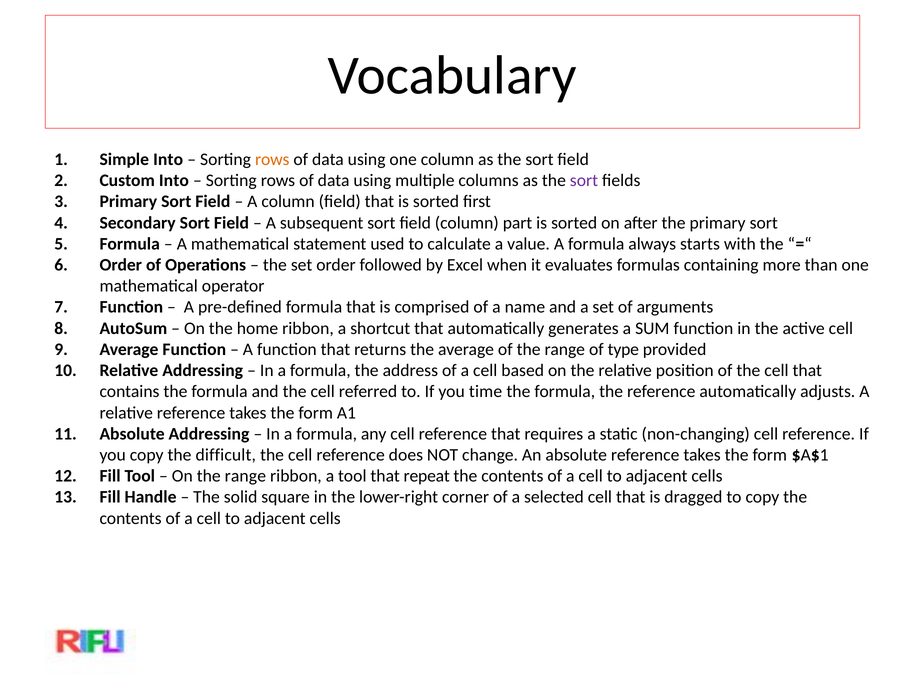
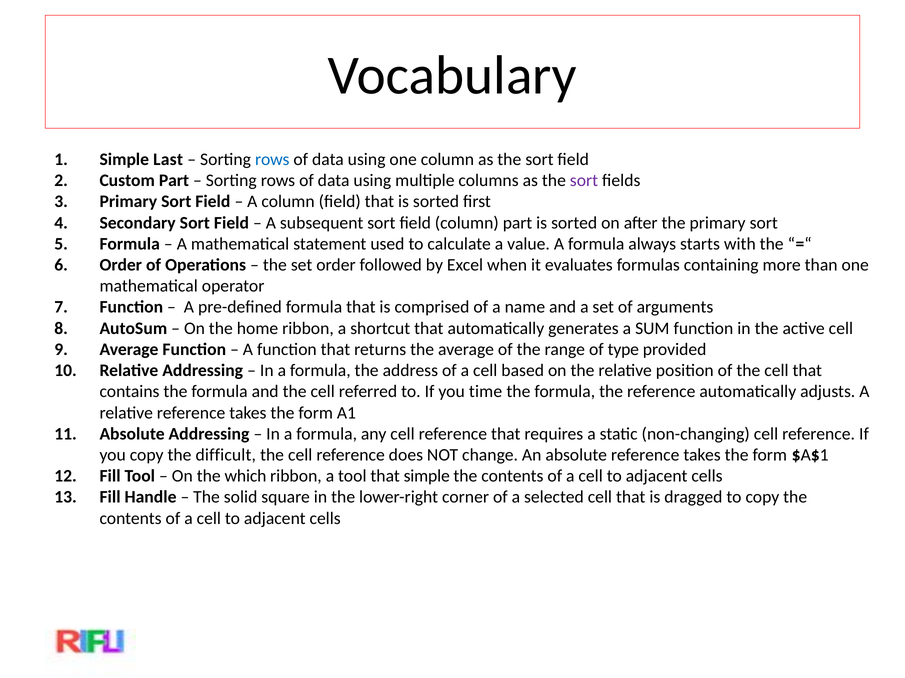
Simple Into: Into -> Last (168, 160)
rows colour: orange -> blue (272, 160)
Custom Into: Into -> Part (174, 181)
On the range: range -> which (245, 477)
that repeat: repeat -> simple (427, 477)
